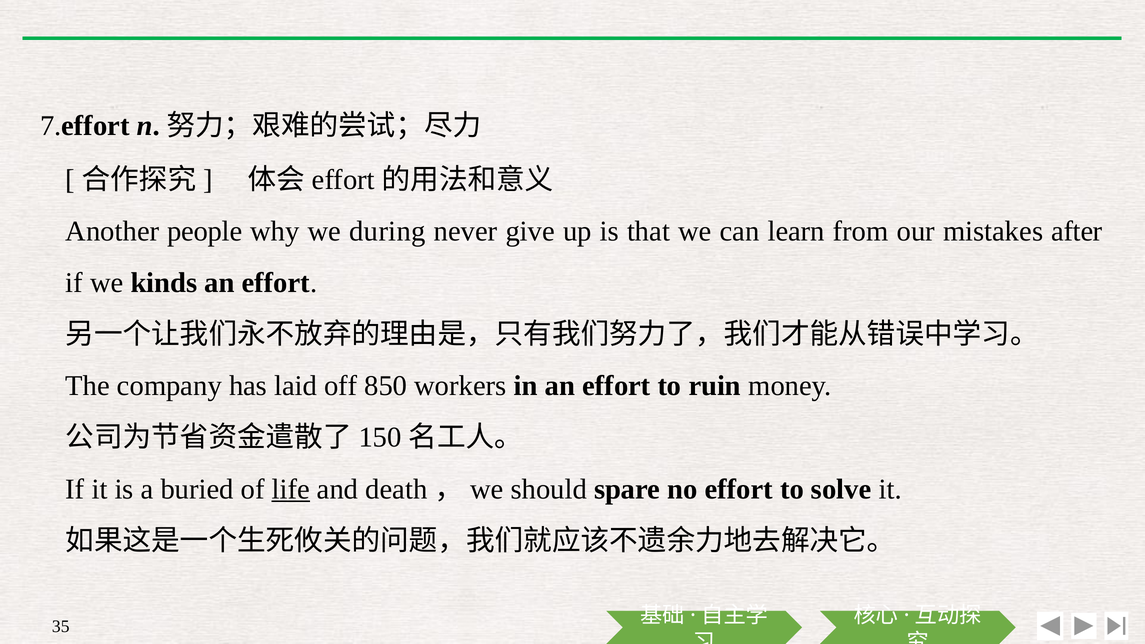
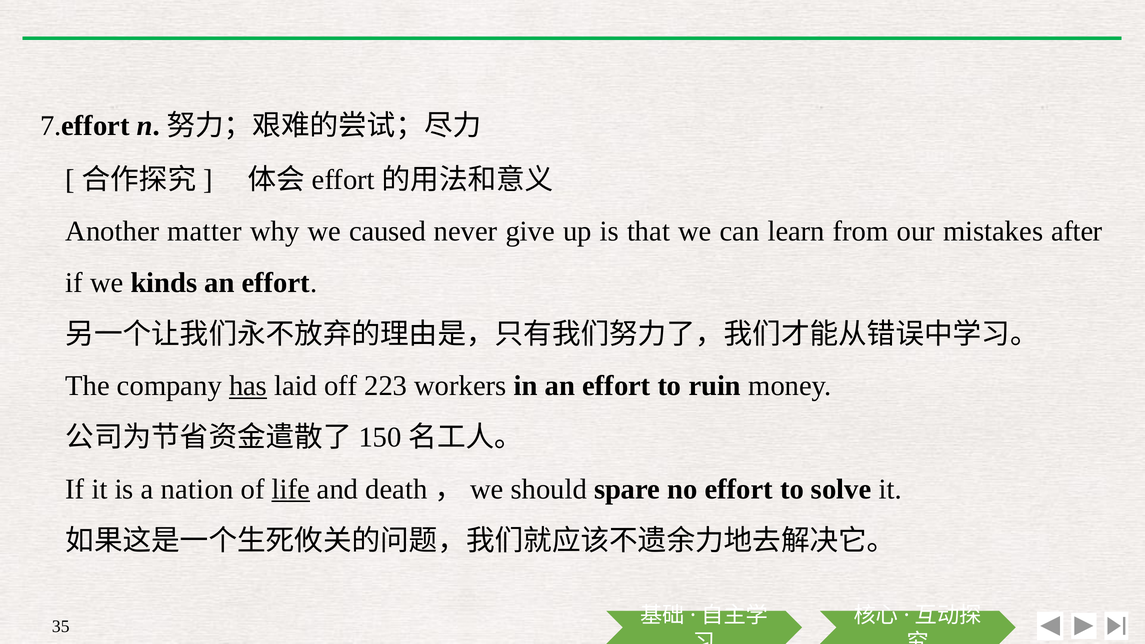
people: people -> matter (205, 232)
during: during -> caused (388, 232)
has underline: none -> present (248, 386)
850: 850 -> 223 (386, 386)
buried: buried -> nation (197, 489)
